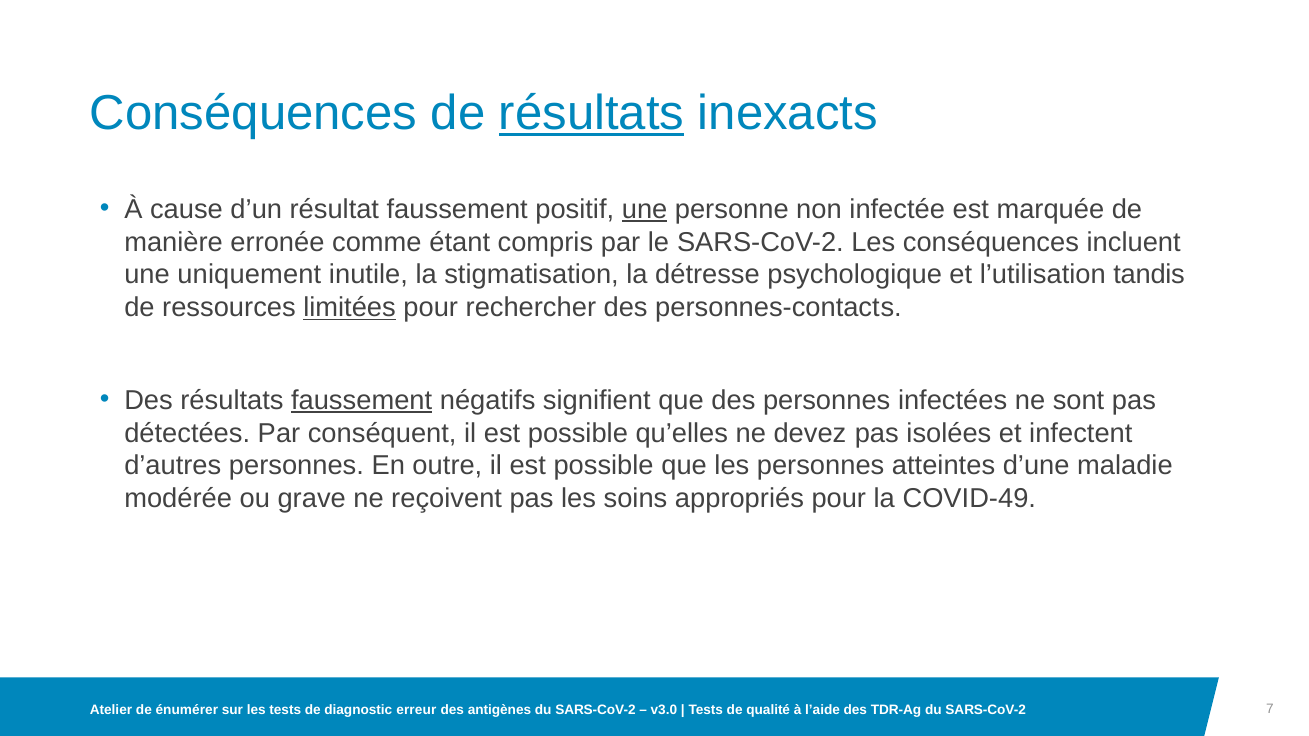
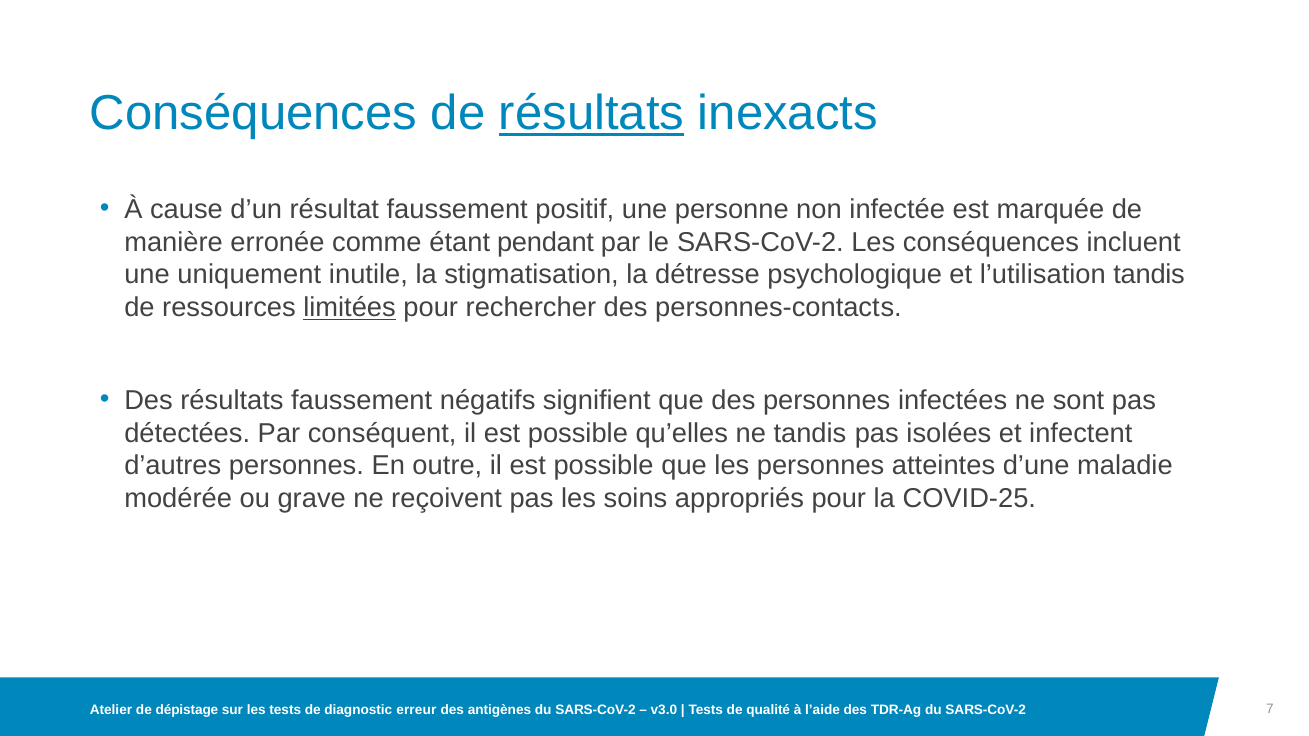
une underline: present -> none (645, 210)
compris: compris -> pendant (546, 242)
faussement underline: present -> none (362, 401)
ne devez: devez -> tandis (810, 433)
COVID-49: COVID-49 -> COVID-25 (969, 499)
énumérer: énumérer -> dépistage (187, 710)
